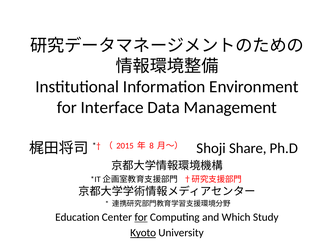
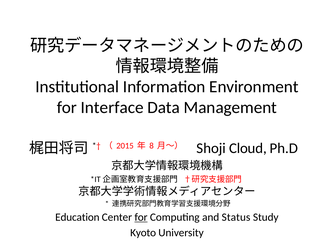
Share: Share -> Cloud (248, 149)
Which: Which -> Status (236, 218)
Kyoto underline: present -> none (143, 233)
